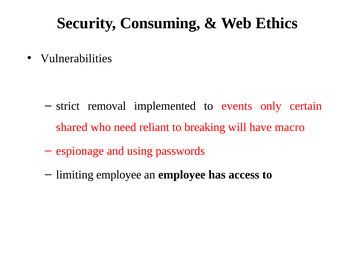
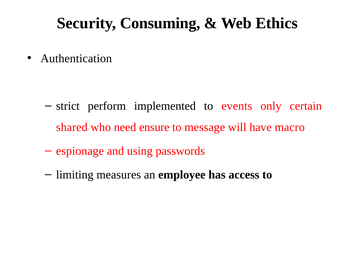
Vulnerabilities: Vulnerabilities -> Authentication (76, 58)
removal: removal -> perform (107, 106)
reliant: reliant -> ensure (154, 127)
breaking: breaking -> message (205, 127)
limiting employee: employee -> measures (119, 174)
